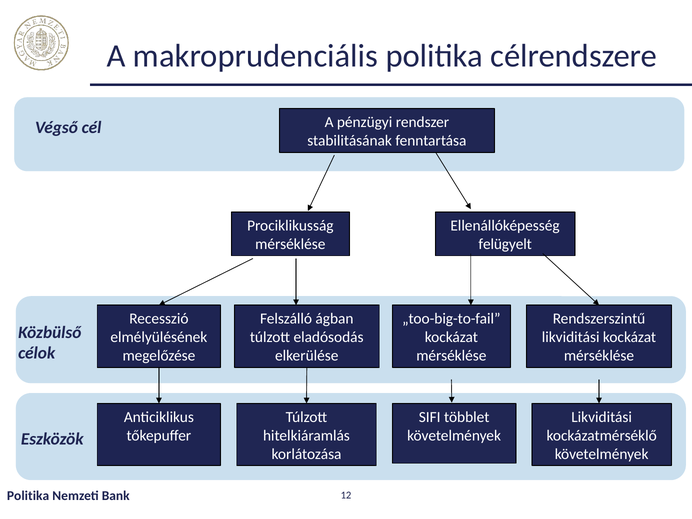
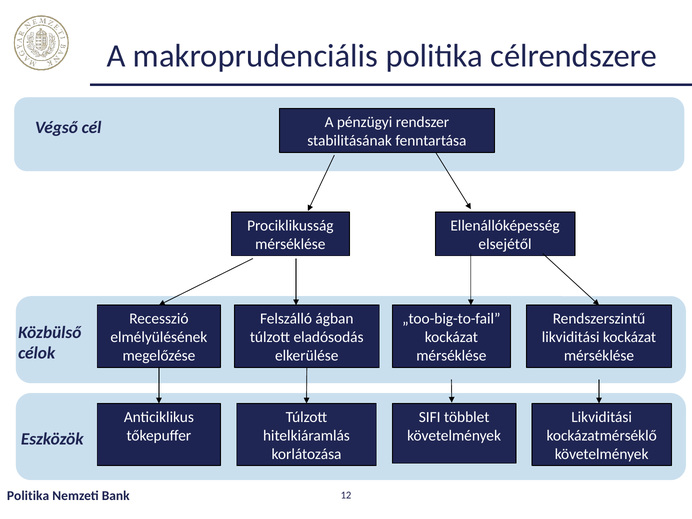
felügyelt: felügyelt -> elsejétől (505, 244)
